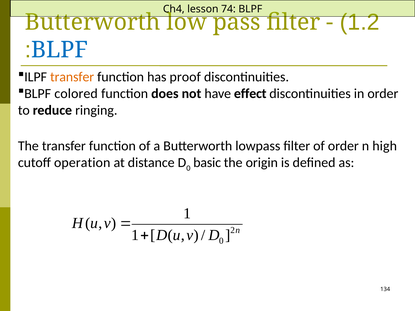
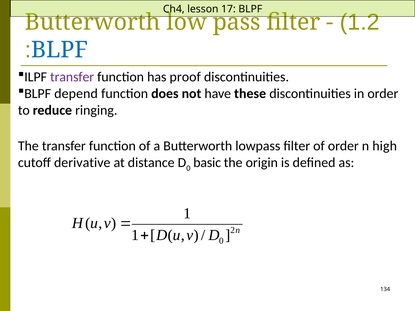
74: 74 -> 17 (228, 9)
transfer colour: orange -> purple (72, 77)
colored: colored -> depend (76, 94)
effect: effect -> these (250, 94)
operation: operation -> derivative (82, 163)
